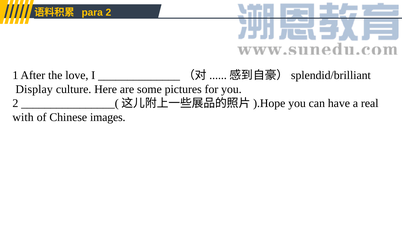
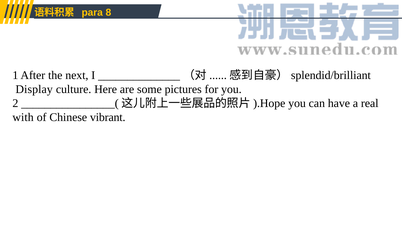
para 2: 2 -> 8 (108, 13)
love: love -> next (77, 75)
images: images -> vibrant (108, 117)
